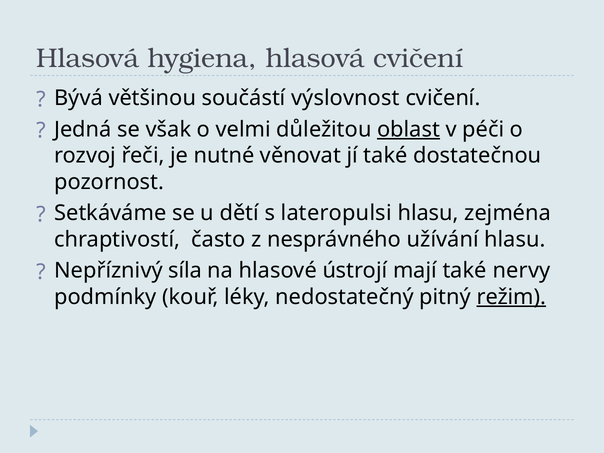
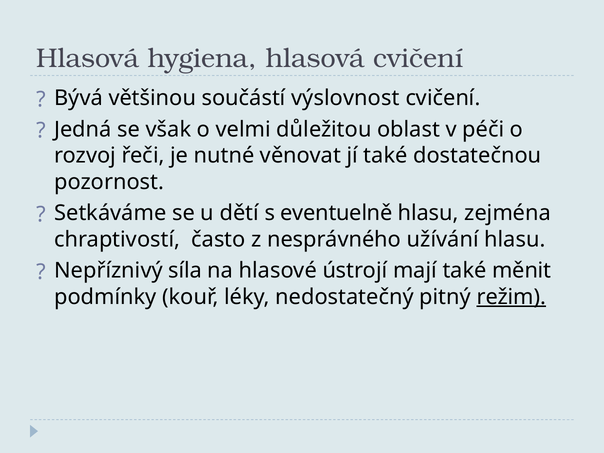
oblast underline: present -> none (409, 129)
lateropulsi: lateropulsi -> eventuelně (336, 213)
nervy: nervy -> měnit (522, 271)
